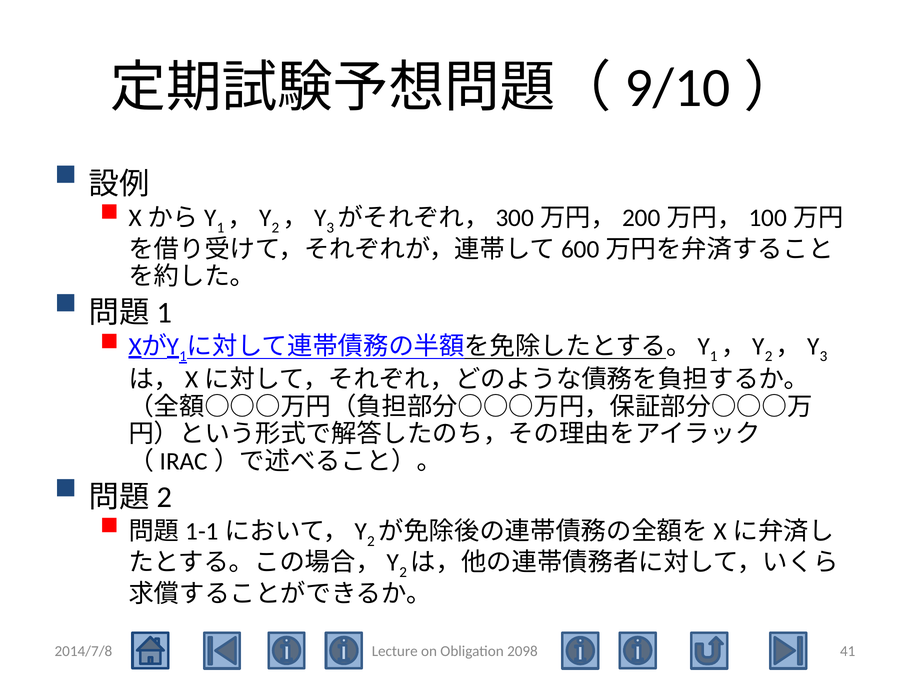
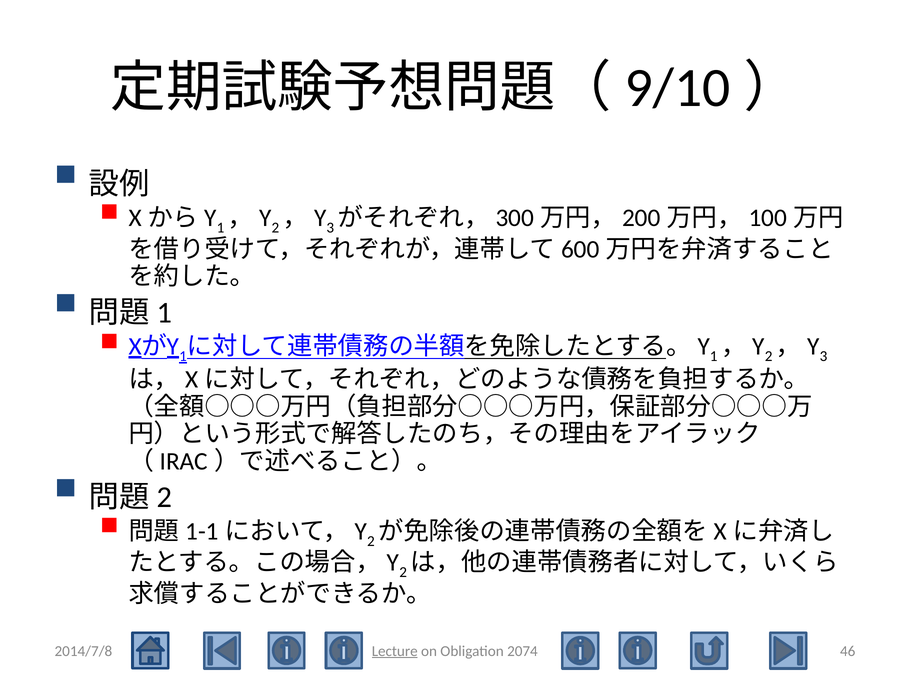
Lecture underline: none -> present (395, 652)
2098: 2098 -> 2074 (522, 652)
41: 41 -> 46 (848, 652)
